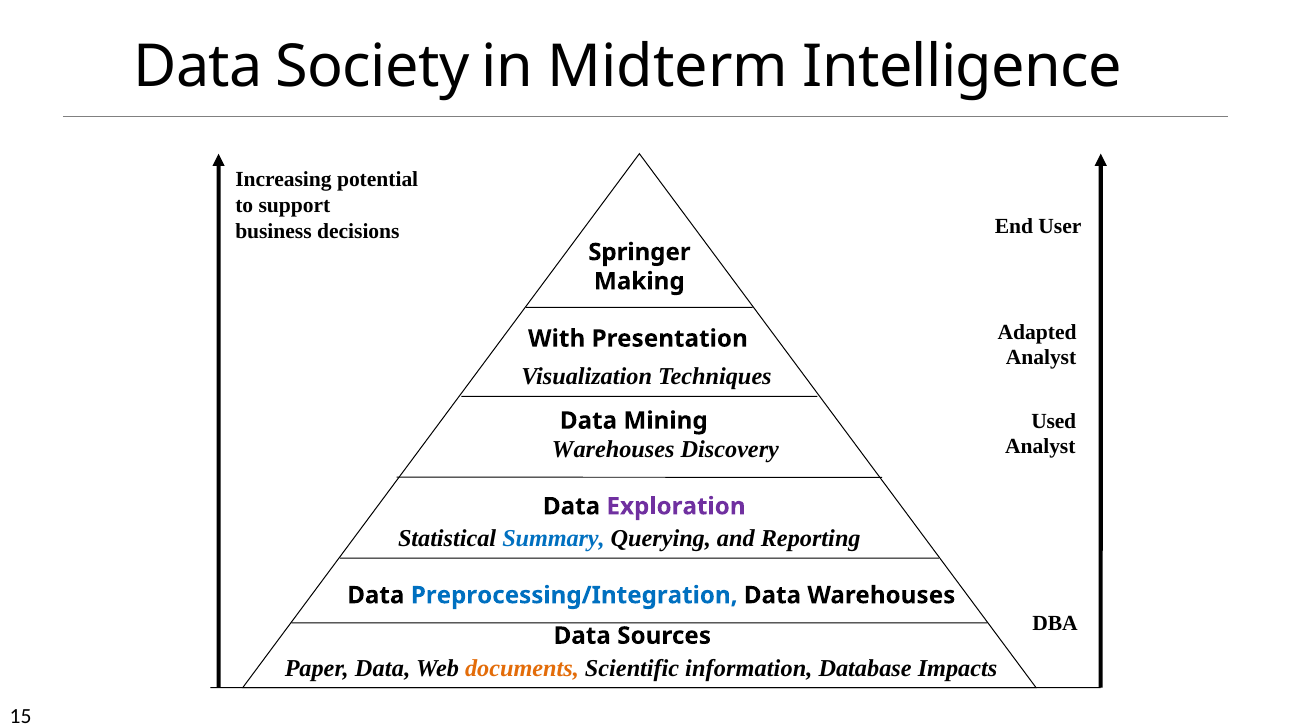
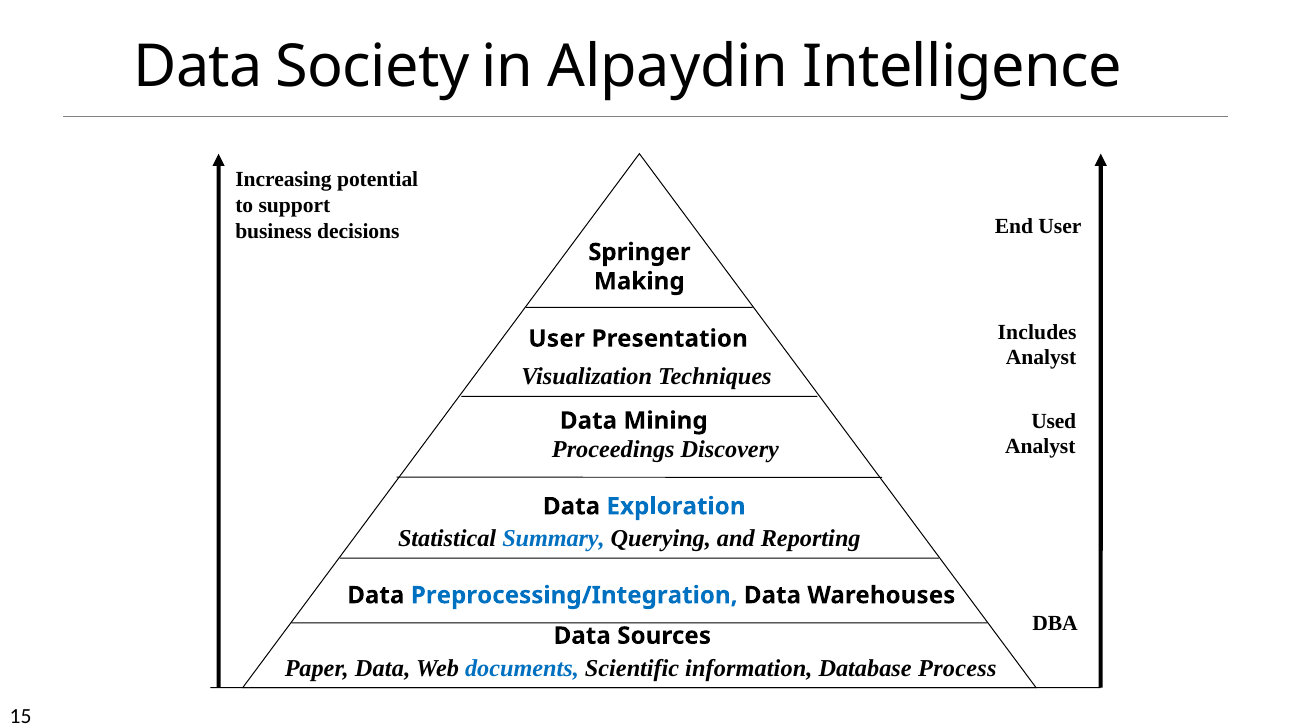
Midterm: Midterm -> Alpaydin (668, 67)
Adapted: Adapted -> Includes (1037, 332)
With: With -> User (557, 339)
Warehouses: Warehouses -> Proceedings (613, 450)
Exploration colour: purple -> blue (676, 507)
documents colour: orange -> blue (522, 668)
Impacts: Impacts -> Process (957, 668)
